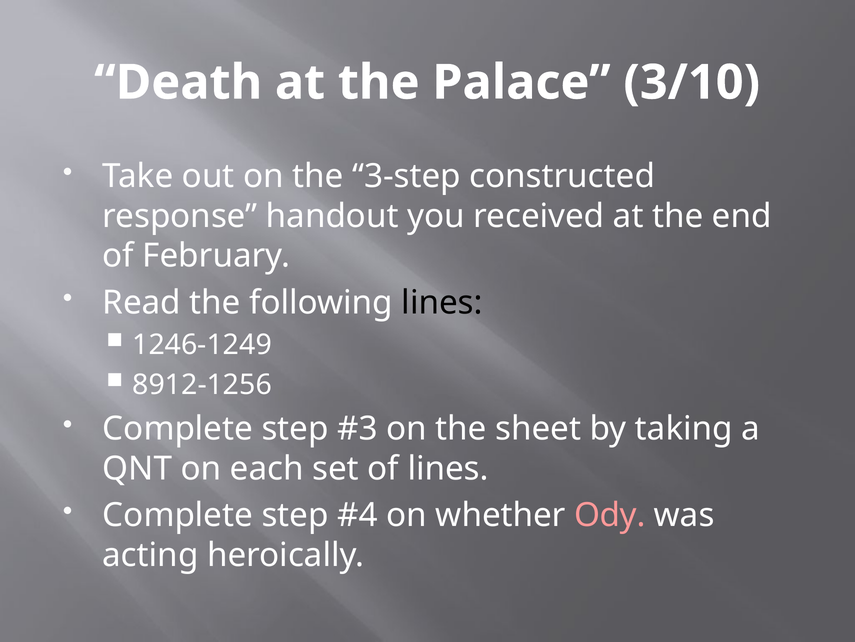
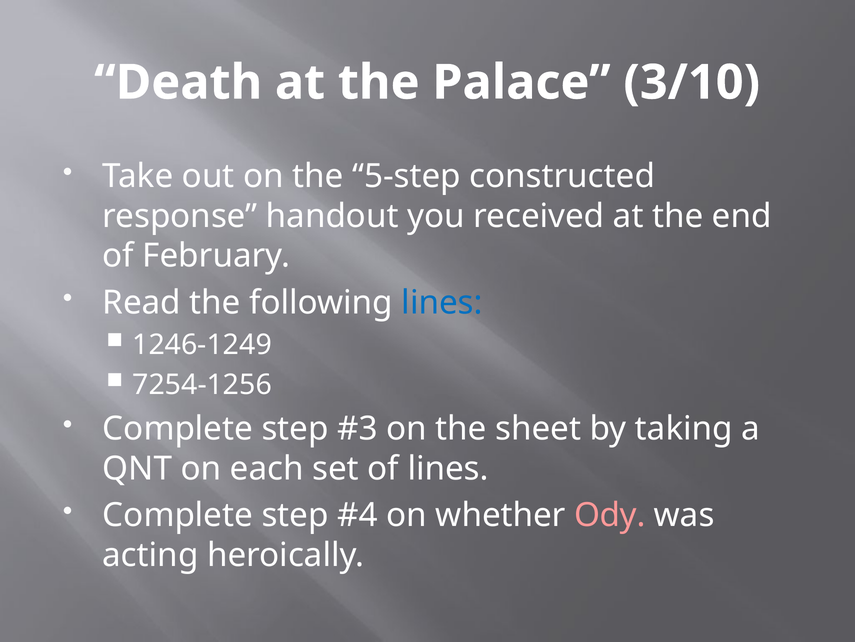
3-step: 3-step -> 5-step (406, 176)
lines colour: black -> blue (442, 302)
8912-1256: 8912-1256 -> 7254-1256 (202, 384)
